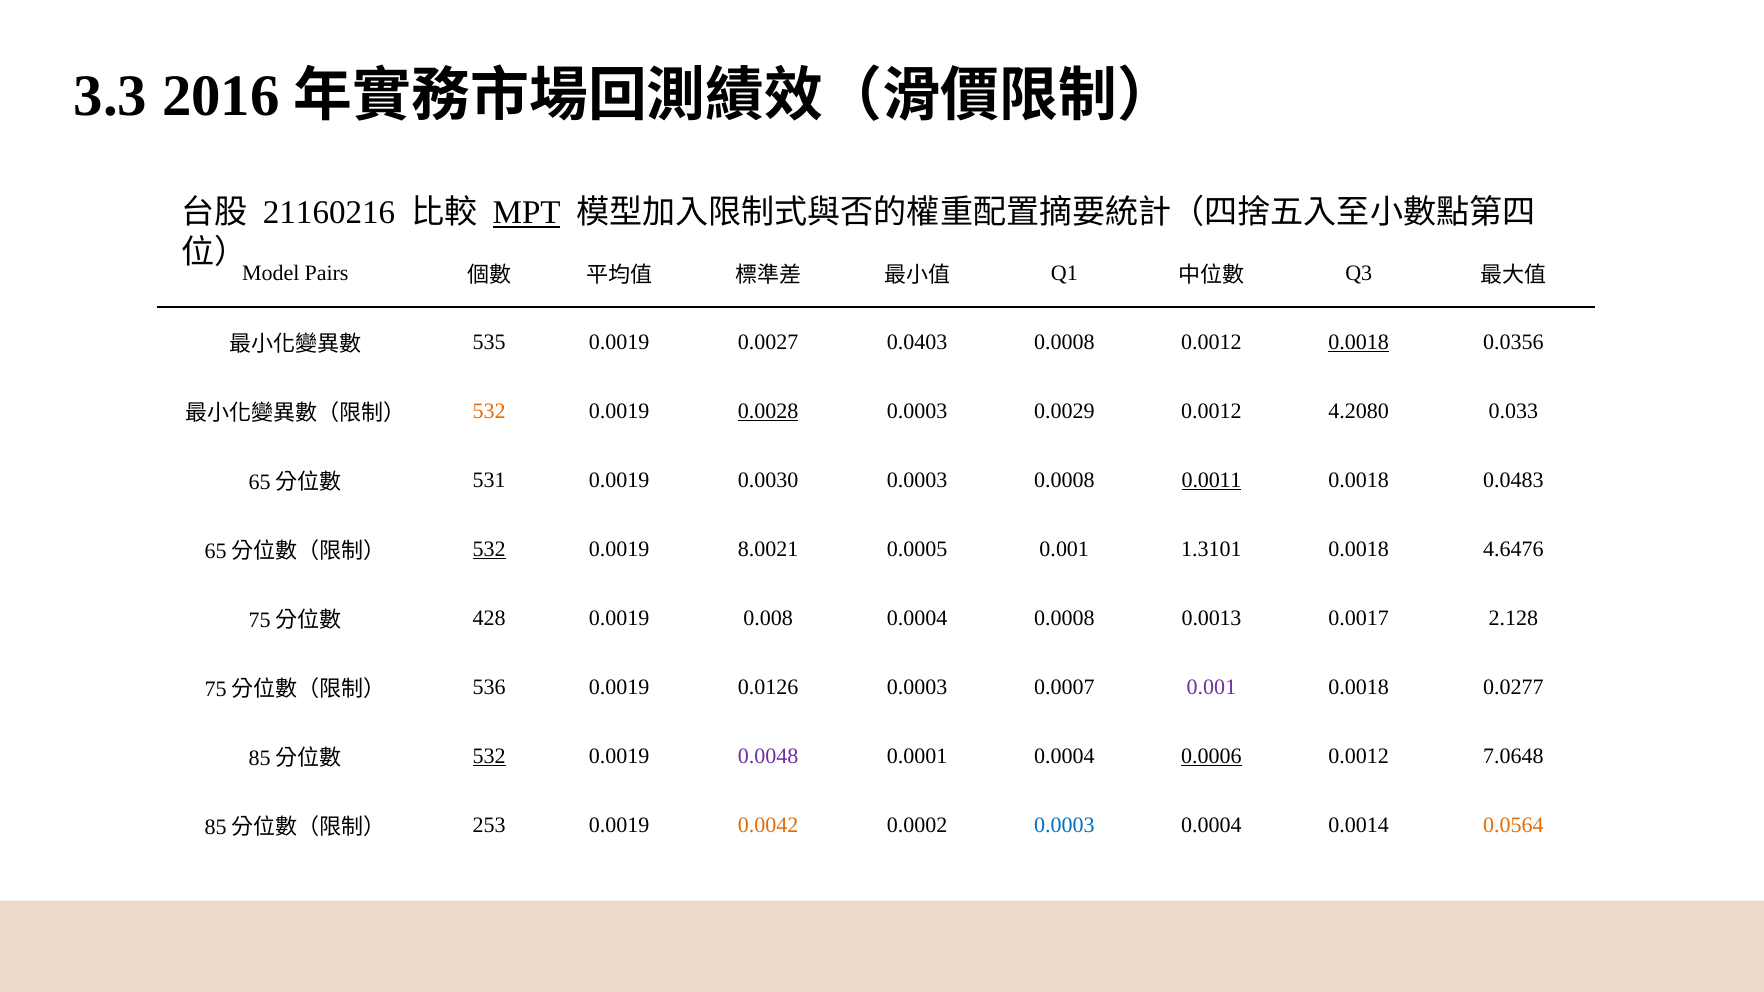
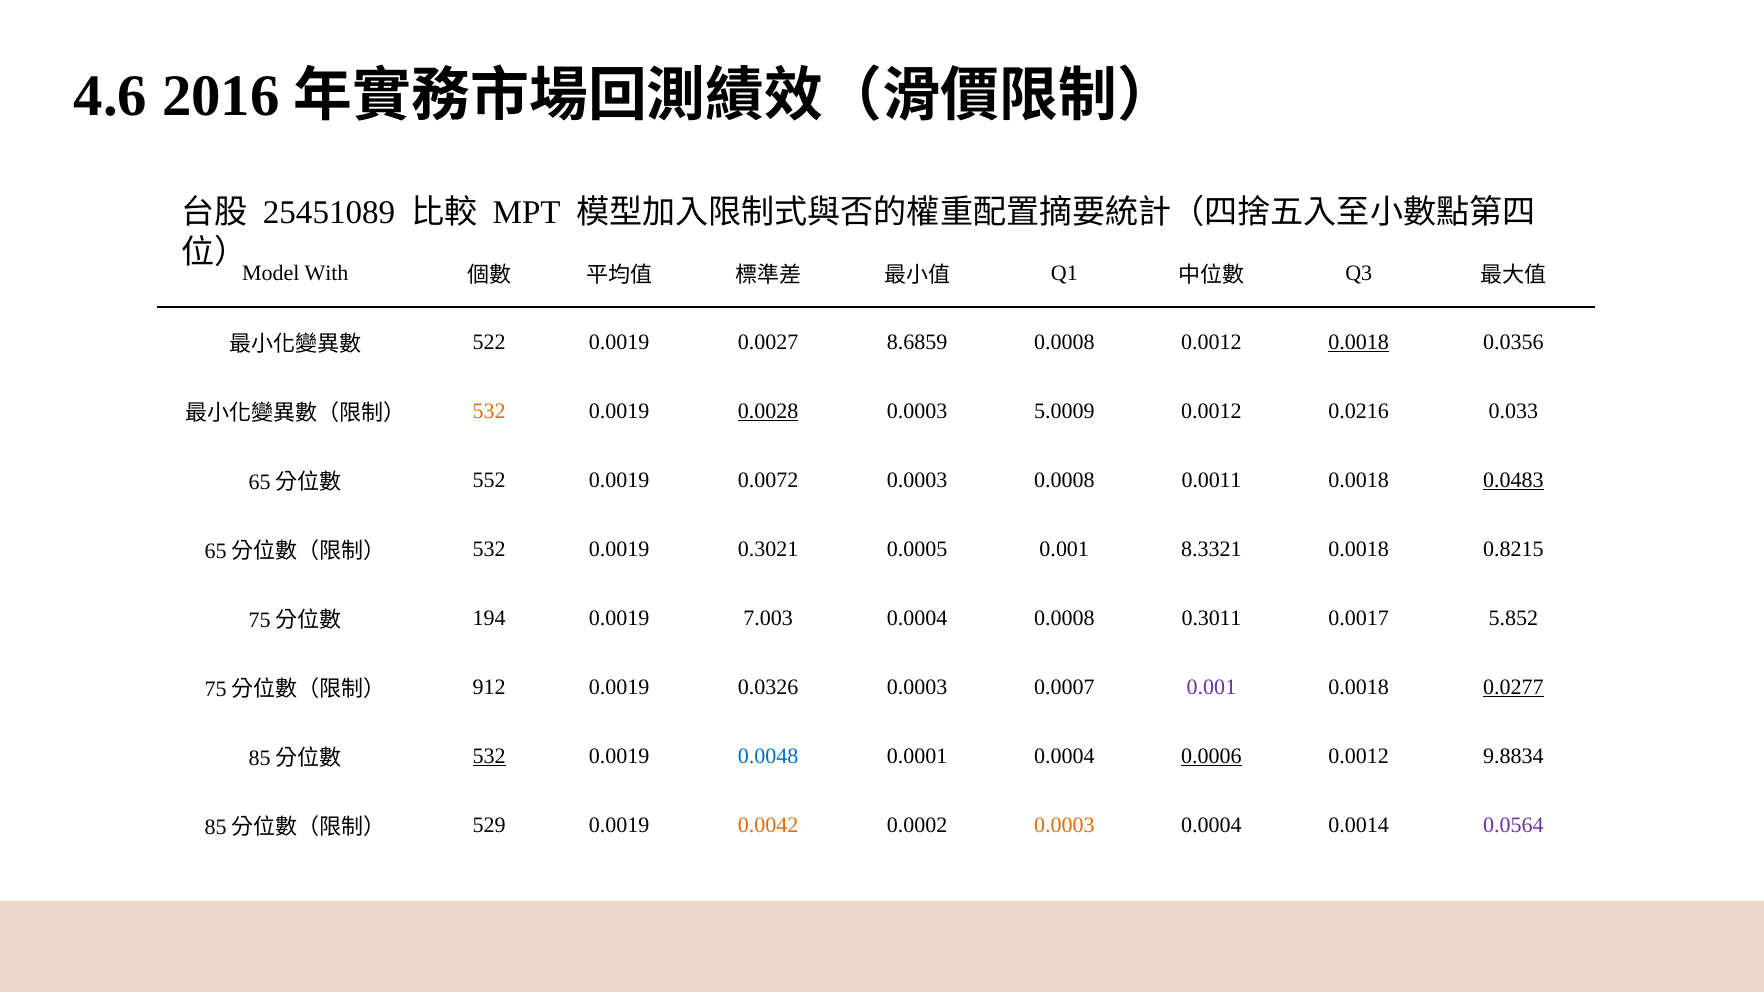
3.3: 3.3 -> 4.6 (111, 96)
21160216: 21160216 -> 25451089 (329, 213)
MPT underline: present -> none (527, 213)
Pairs: Pairs -> With (327, 273)
535: 535 -> 522 (489, 342)
0.0403: 0.0403 -> 8.6859 (917, 342)
0.0029: 0.0029 -> 5.0009 (1064, 411)
4.2080: 4.2080 -> 0.0216 (1359, 411)
531: 531 -> 552 (489, 480)
0.0030: 0.0030 -> 0.0072 (768, 480)
0.0011 underline: present -> none (1212, 480)
0.0483 underline: none -> present (1513, 480)
532 underline: present -> none (489, 549)
8.0021: 8.0021 -> 0.3021 (768, 549)
1.3101: 1.3101 -> 8.3321 (1211, 549)
4.6476: 4.6476 -> 0.8215 (1513, 549)
428: 428 -> 194 (489, 618)
0.008: 0.008 -> 7.003 (768, 618)
0.0013: 0.0013 -> 0.3011 (1212, 618)
2.128: 2.128 -> 5.852 (1513, 618)
536: 536 -> 912 (489, 687)
0.0126: 0.0126 -> 0.0326 (768, 687)
0.0277 underline: none -> present (1513, 687)
0.0048 colour: purple -> blue (768, 756)
7.0648: 7.0648 -> 9.8834 (1513, 756)
253: 253 -> 529 (489, 825)
0.0003 colour: blue -> orange (1064, 825)
0.0564 colour: orange -> purple (1513, 825)
